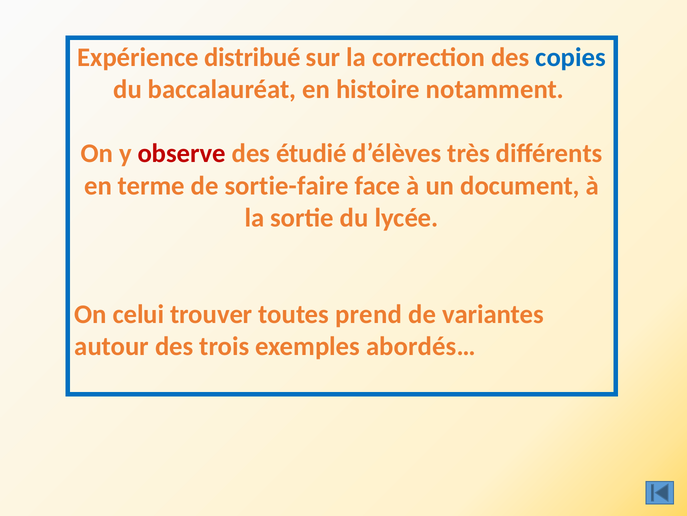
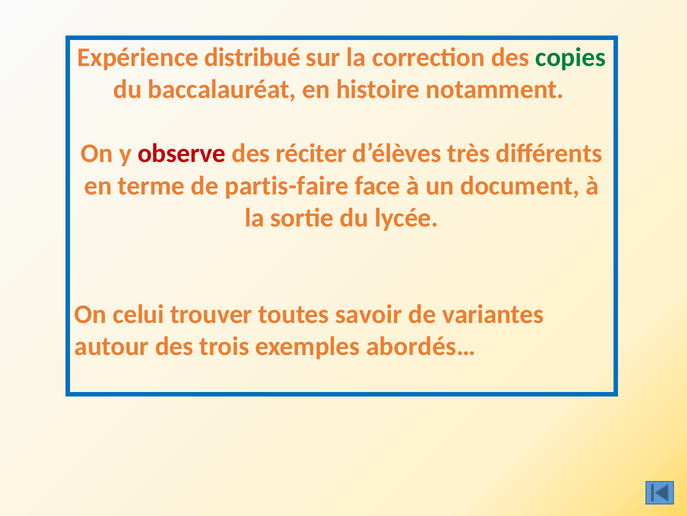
copies colour: blue -> green (571, 57)
étudié: étudié -> réciter (311, 153)
sortie-faire: sortie-faire -> partis-faire (287, 186)
prend: prend -> savoir (369, 314)
